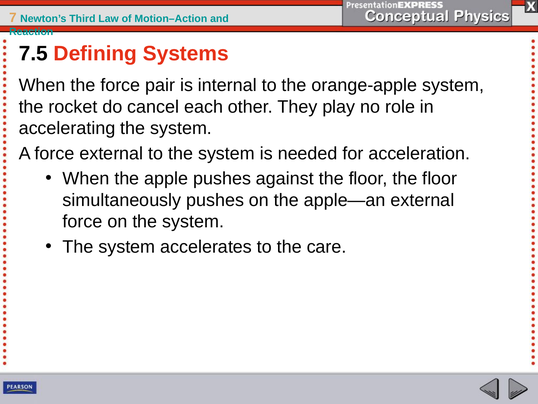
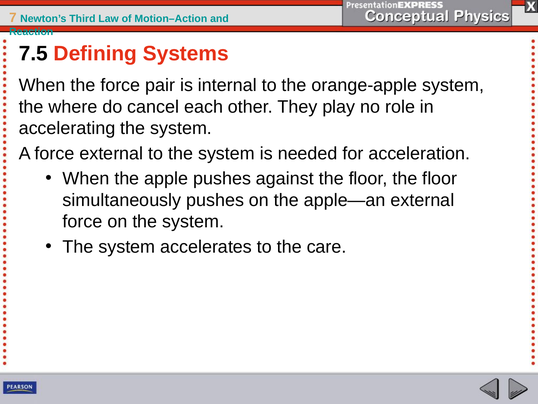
rocket: rocket -> where (73, 107)
